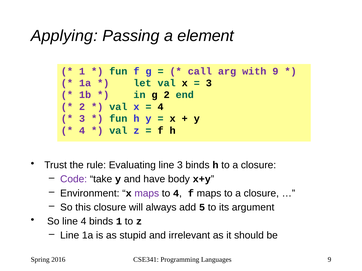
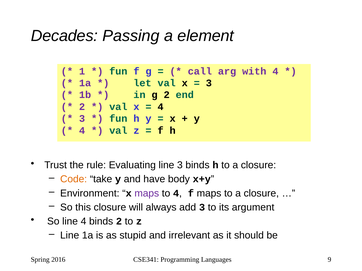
Applying: Applying -> Decades (64, 36)
with 9: 9 -> 4 (275, 71)
Code colour: purple -> orange (74, 180)
add 5: 5 -> 3 (202, 208)
binds 1: 1 -> 2 (119, 222)
